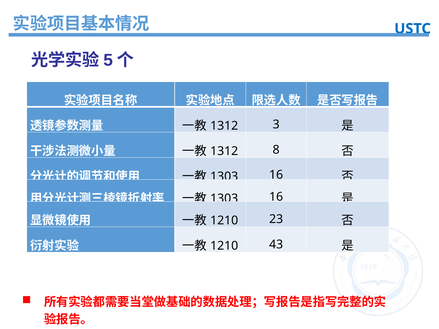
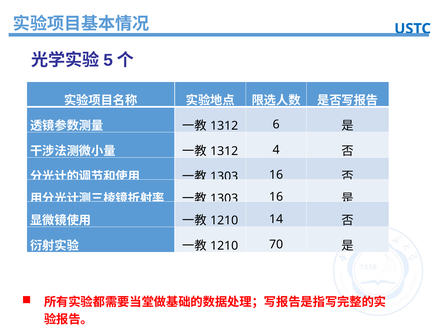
3: 3 -> 6 (276, 125)
8: 8 -> 4 (276, 150)
23: 23 -> 14 (276, 219)
43: 43 -> 70 (276, 245)
